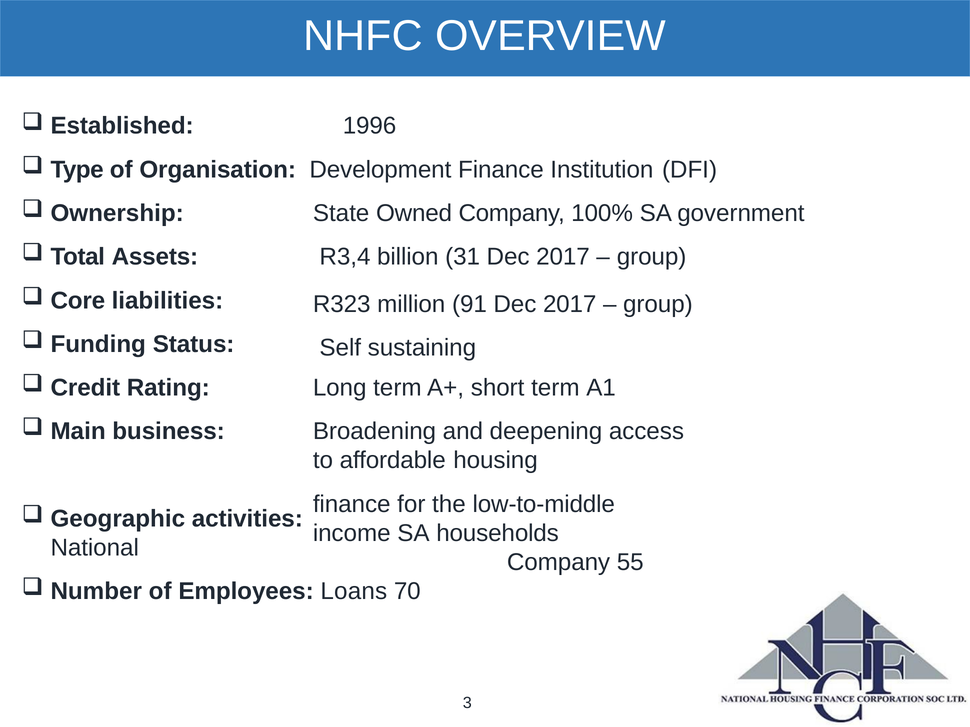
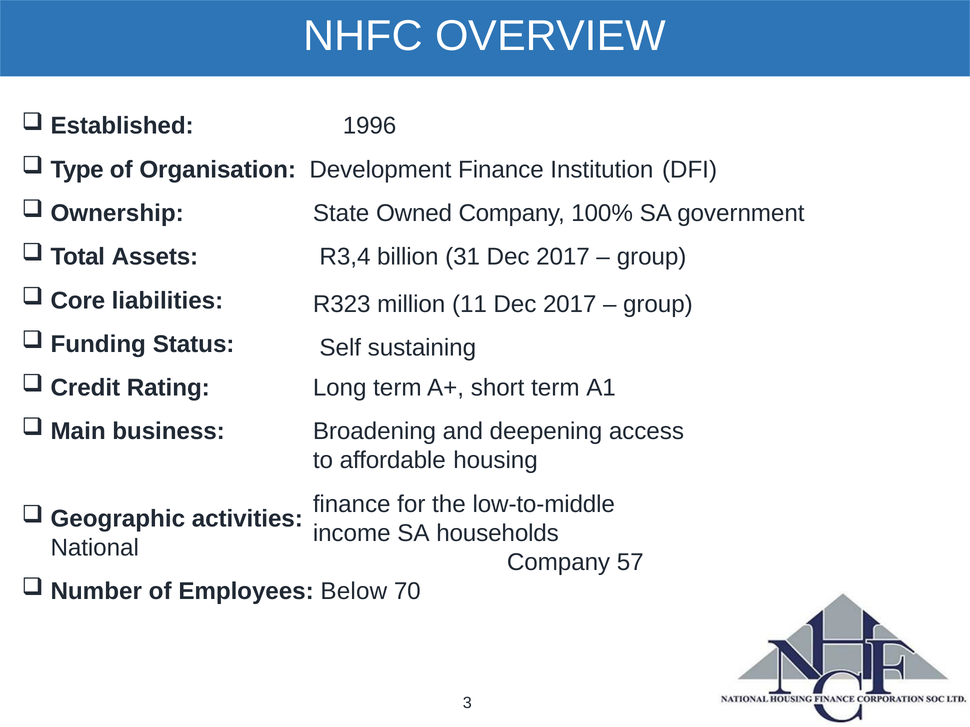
91: 91 -> 11 (469, 305)
55: 55 -> 57 (630, 563)
Loans: Loans -> Below (354, 592)
